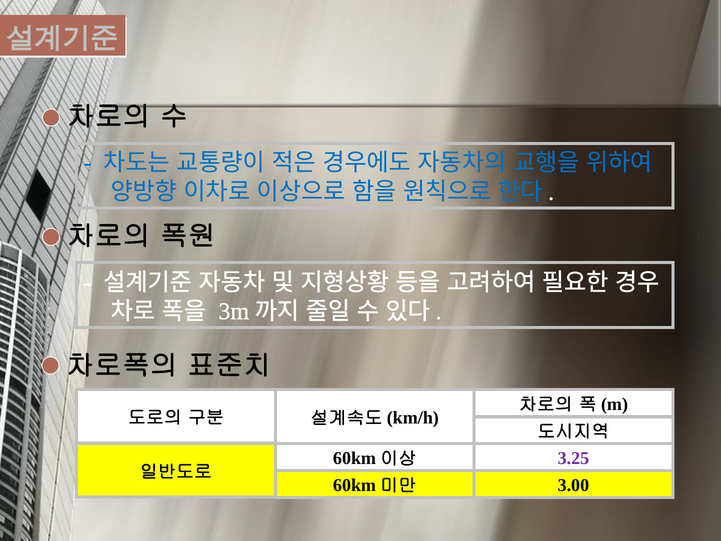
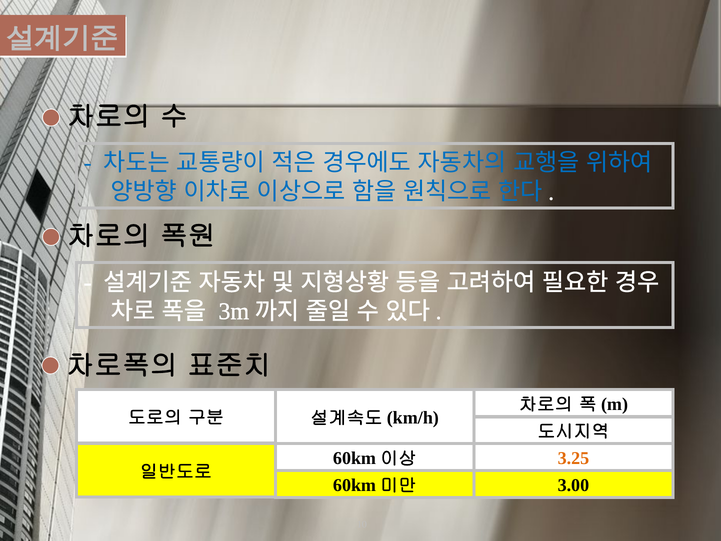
3.25 colour: purple -> orange (573, 458)
